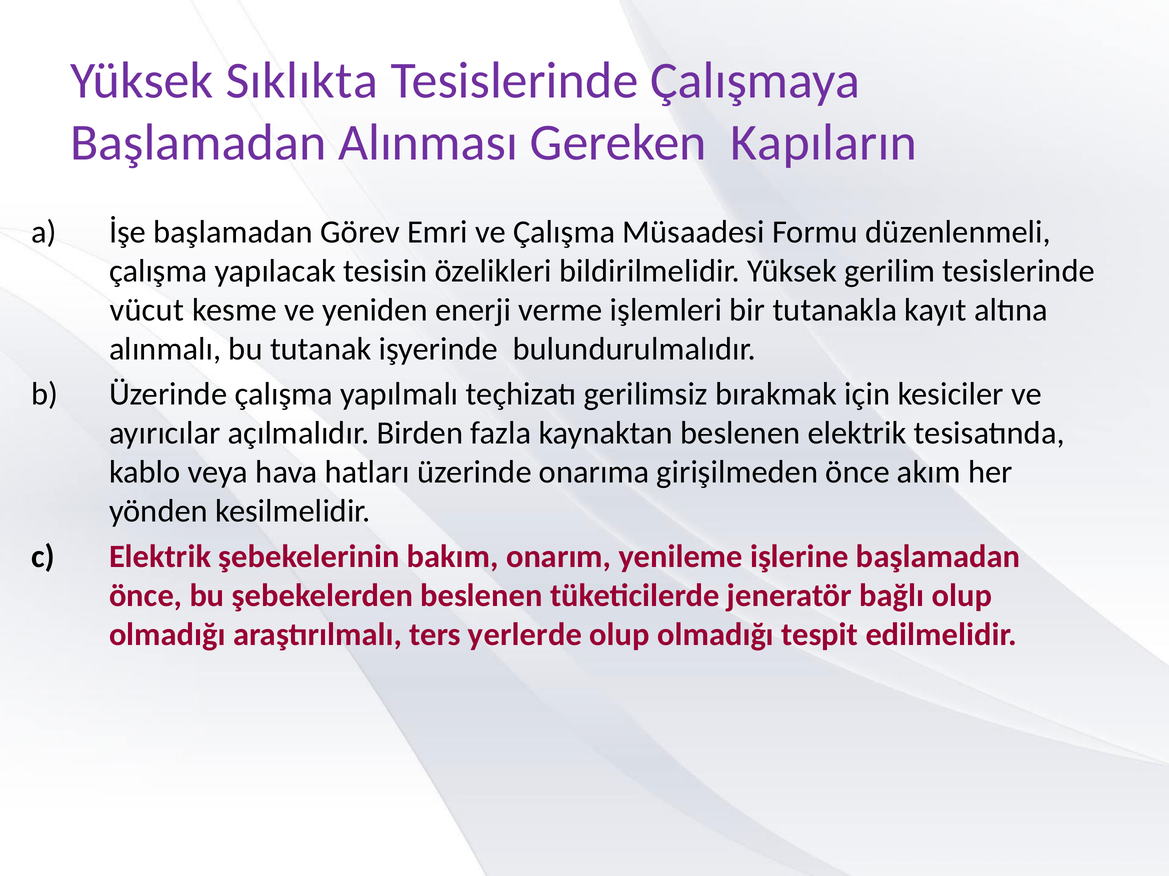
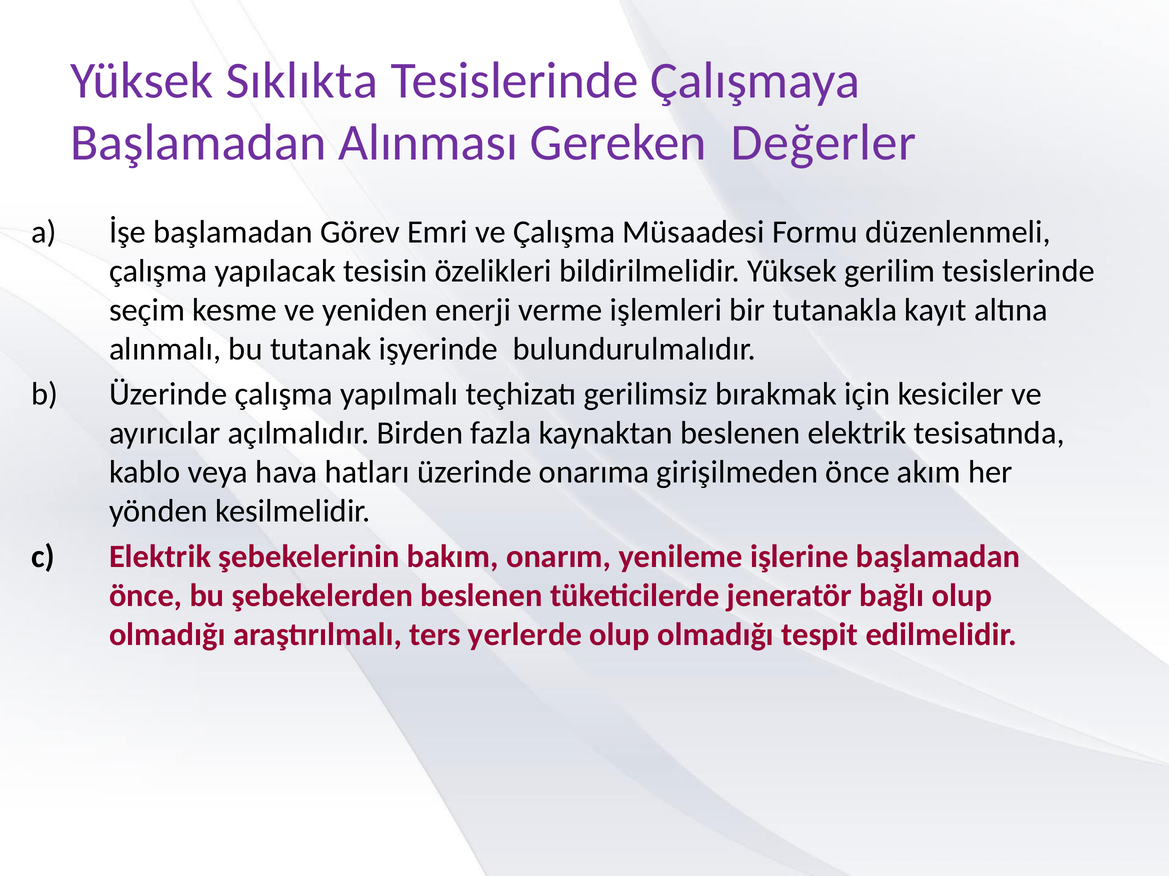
Kapıların: Kapıların -> Değerler (824, 143)
vücut: vücut -> seçim (147, 310)
